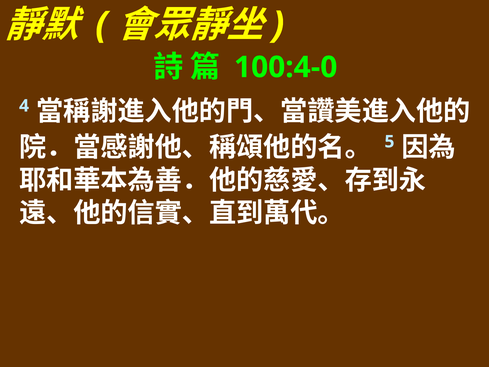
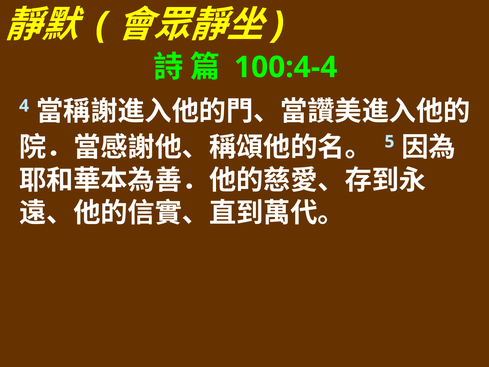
100:4-0: 100:4-0 -> 100:4-4 (286, 67)
